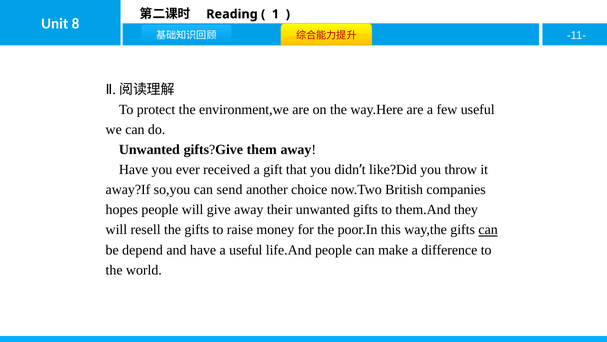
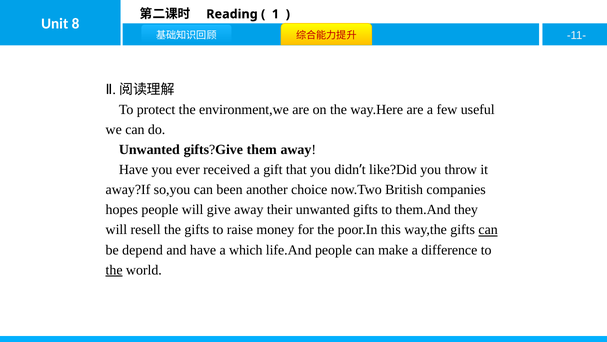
send: send -> been (230, 189)
a useful: useful -> which (246, 250)
the underline: none -> present (114, 270)
